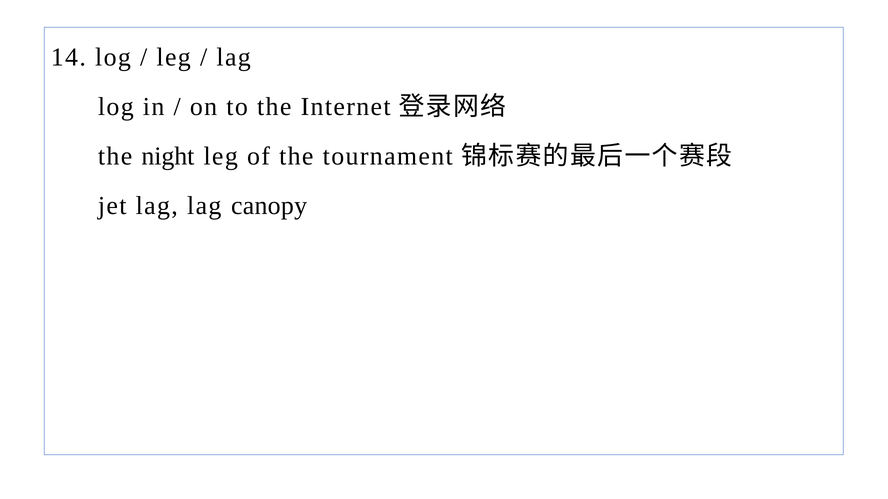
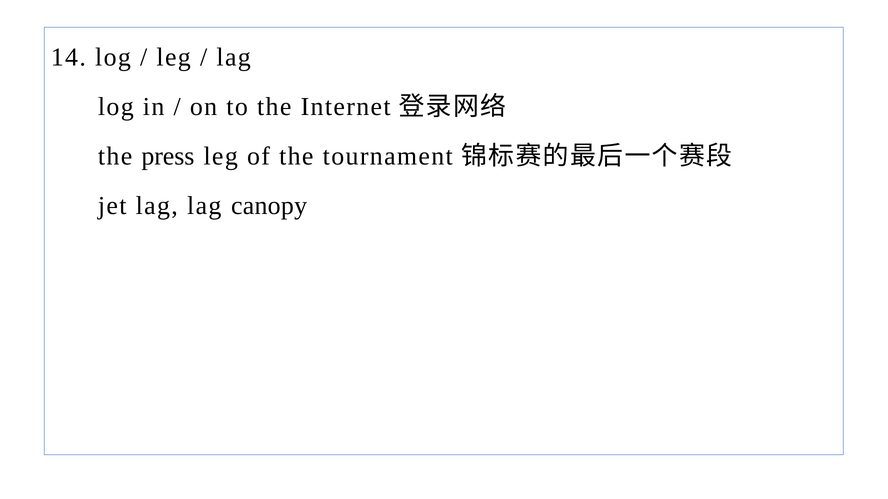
night: night -> press (168, 156)
